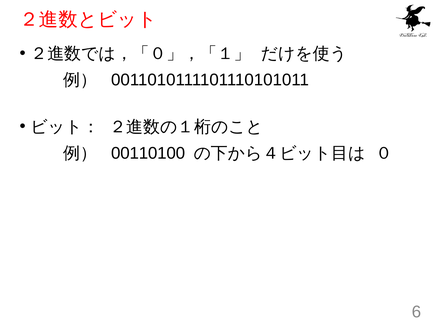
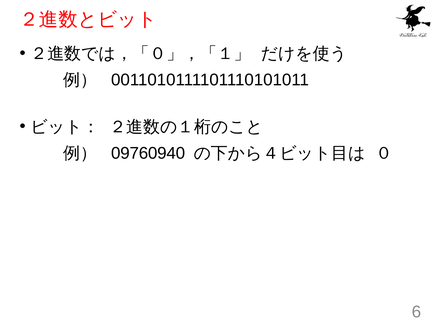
00110100: 00110100 -> 09760940 (148, 153)
